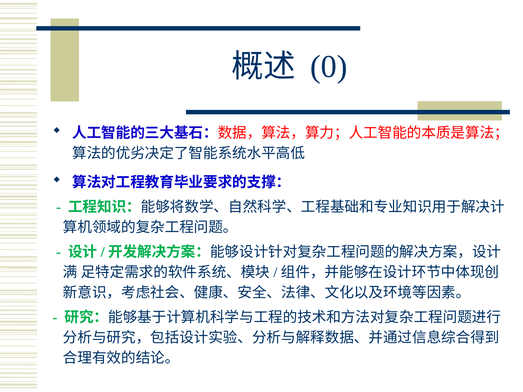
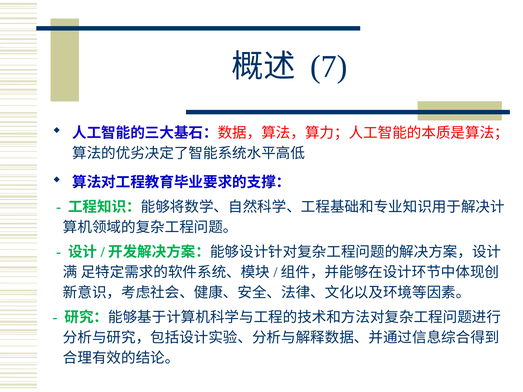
0: 0 -> 7 (329, 67)
